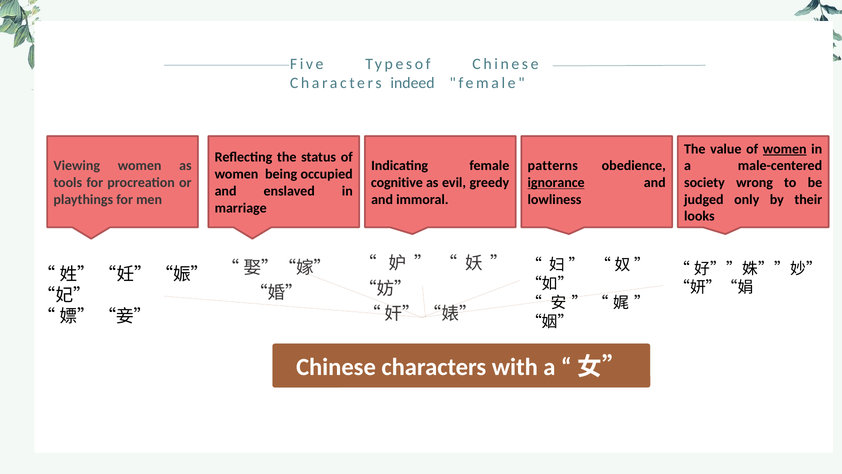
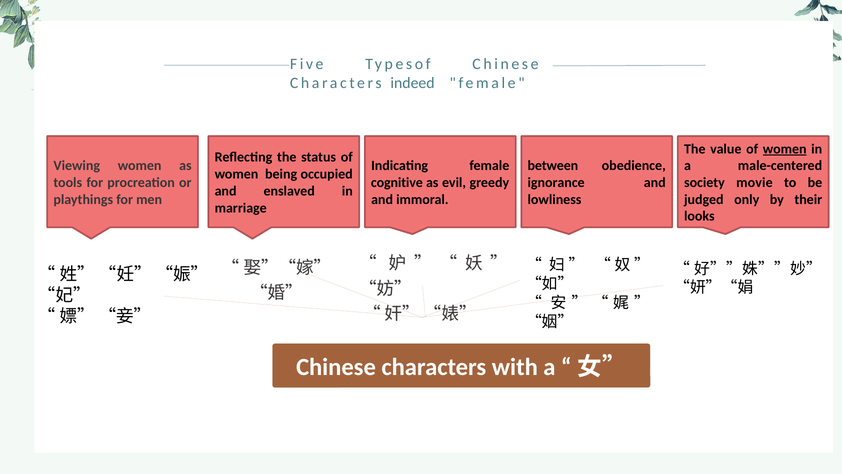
patterns: patterns -> between (553, 166)
ignorance underline: present -> none (556, 183)
wrong: wrong -> movie (754, 183)
